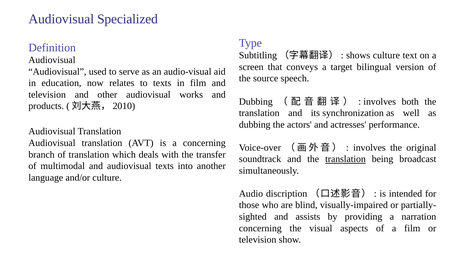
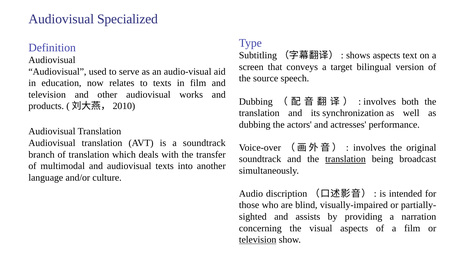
shows culture: culture -> aspects (386, 56)
a concerning: concerning -> soundtrack (204, 143)
television underline: none -> present (258, 240)
